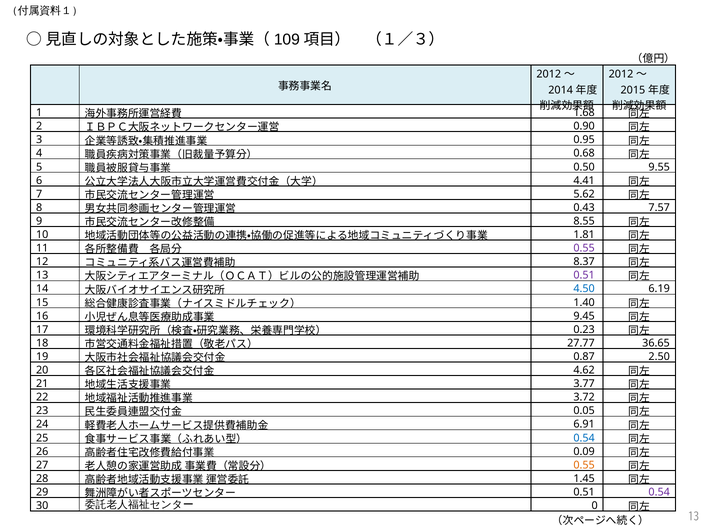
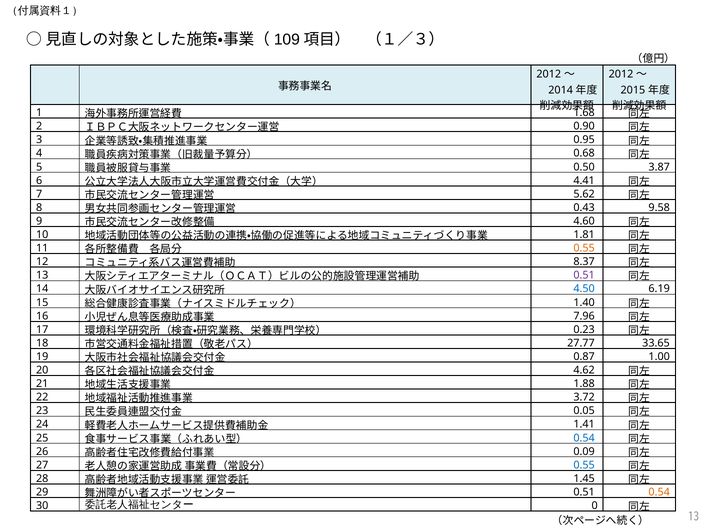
9.55: 9.55 -> 3.87 (659, 167)
7.57: 7.57 -> 9.58 (659, 207)
8.55: 8.55 -> 4.60 (584, 221)
0.55 colour: purple -> orange (584, 248)
9.45: 9.45 -> 7.96 (584, 316)
36.65: 36.65 -> 33.65 (656, 343)
2.50: 2.50 -> 1.00 (659, 356)
3.77: 3.77 -> 1.88 (584, 383)
6.91: 6.91 -> 1.41 (584, 424)
0.55 colour: orange -> blue (584, 465)
0.54 colour: purple -> orange (659, 492)
